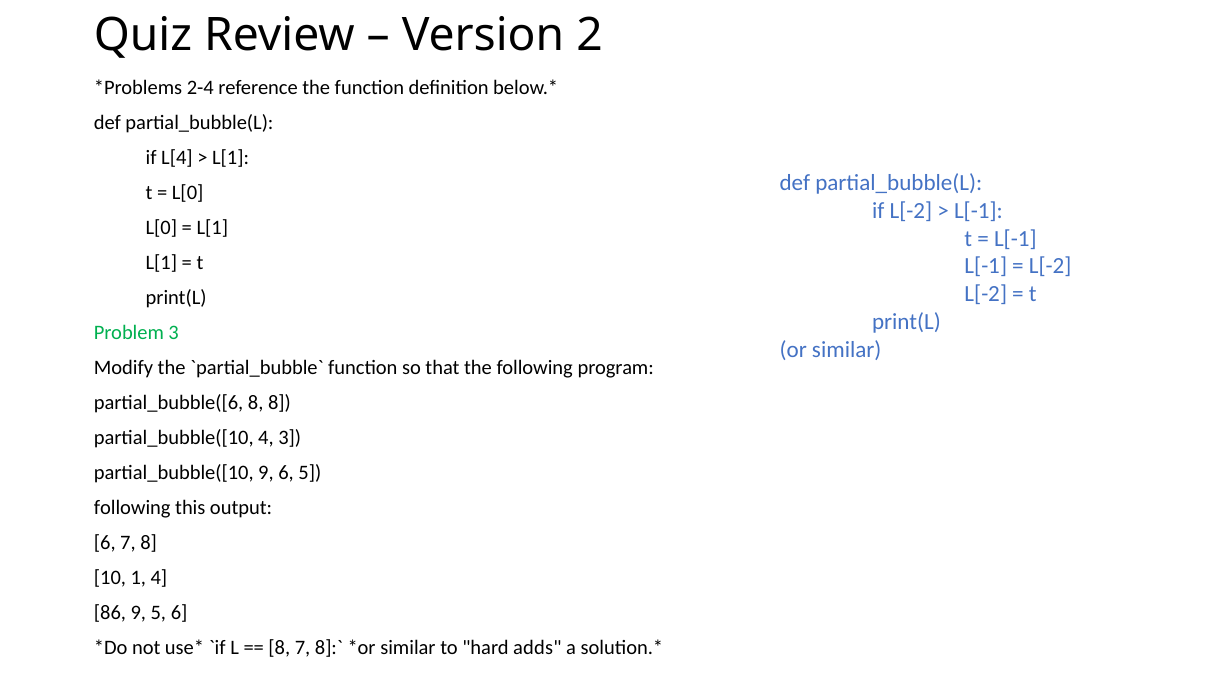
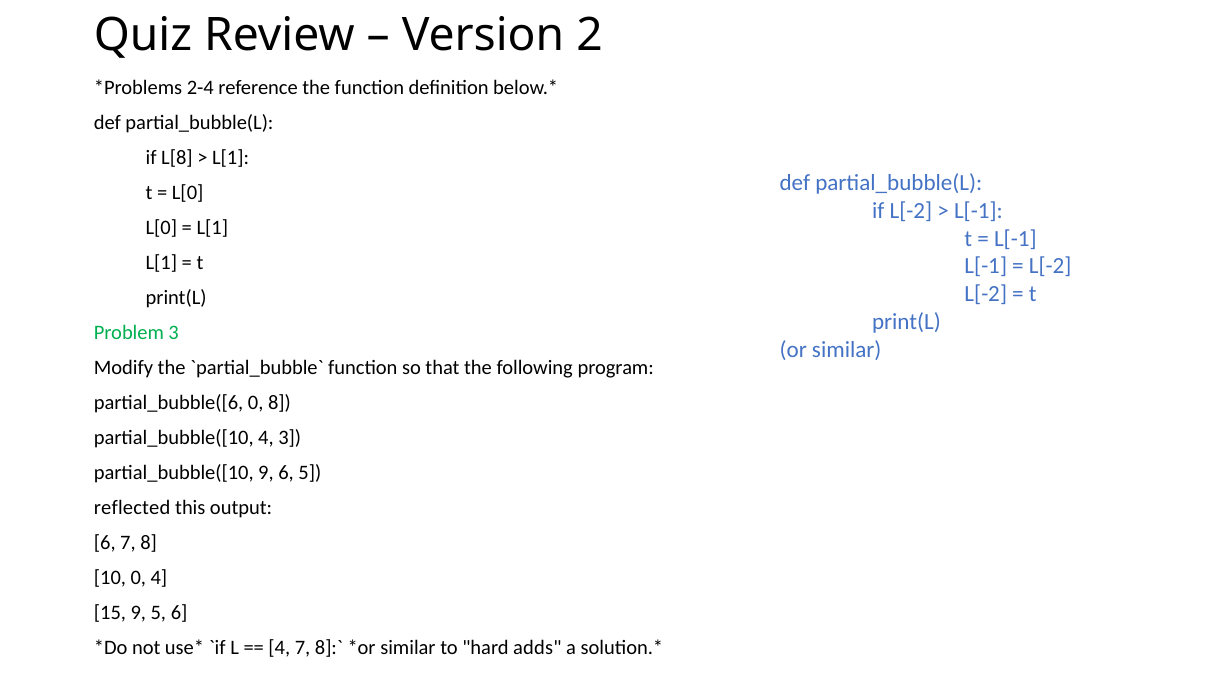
L[4: L[4 -> L[8 (177, 158)
partial_bubble([6 8: 8 -> 0 (256, 402)
following: following -> reflected (132, 507)
10 1: 1 -> 0 (138, 577)
86: 86 -> 15 (110, 612)
8: 8 -> 4 (279, 647)
